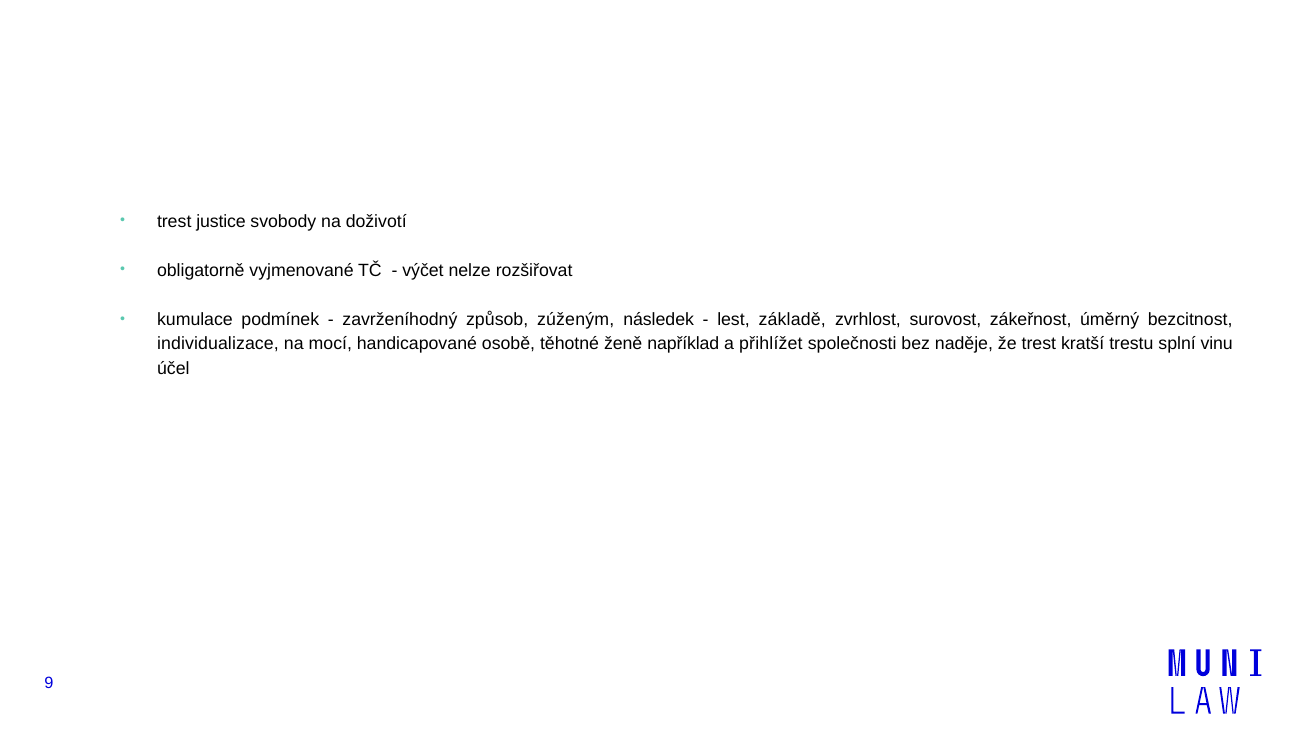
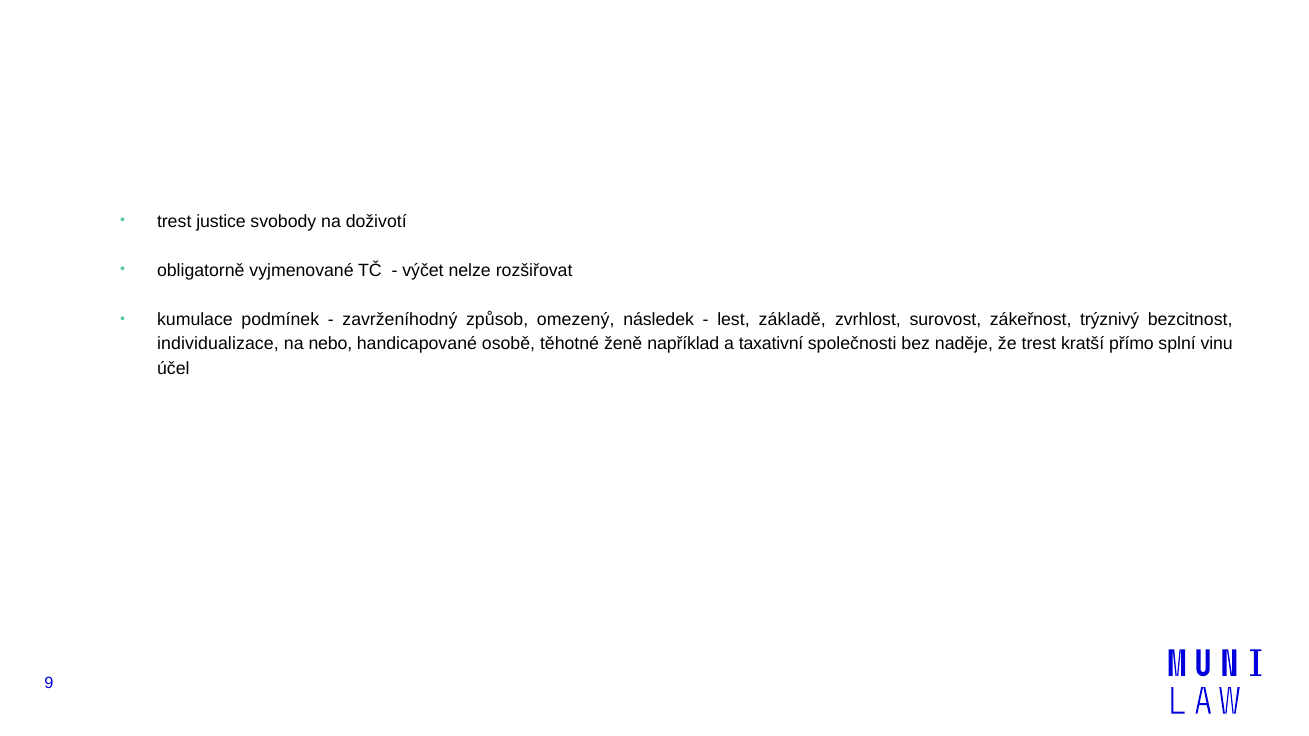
zúženým: zúženým -> omezený (576, 320)
úměrný: úměrný -> trýznivý (1110, 320)
mocí: mocí -> nebo (330, 344)
přihlížet: přihlížet -> taxativní (771, 344)
trestu: trestu -> přímo (1131, 344)
